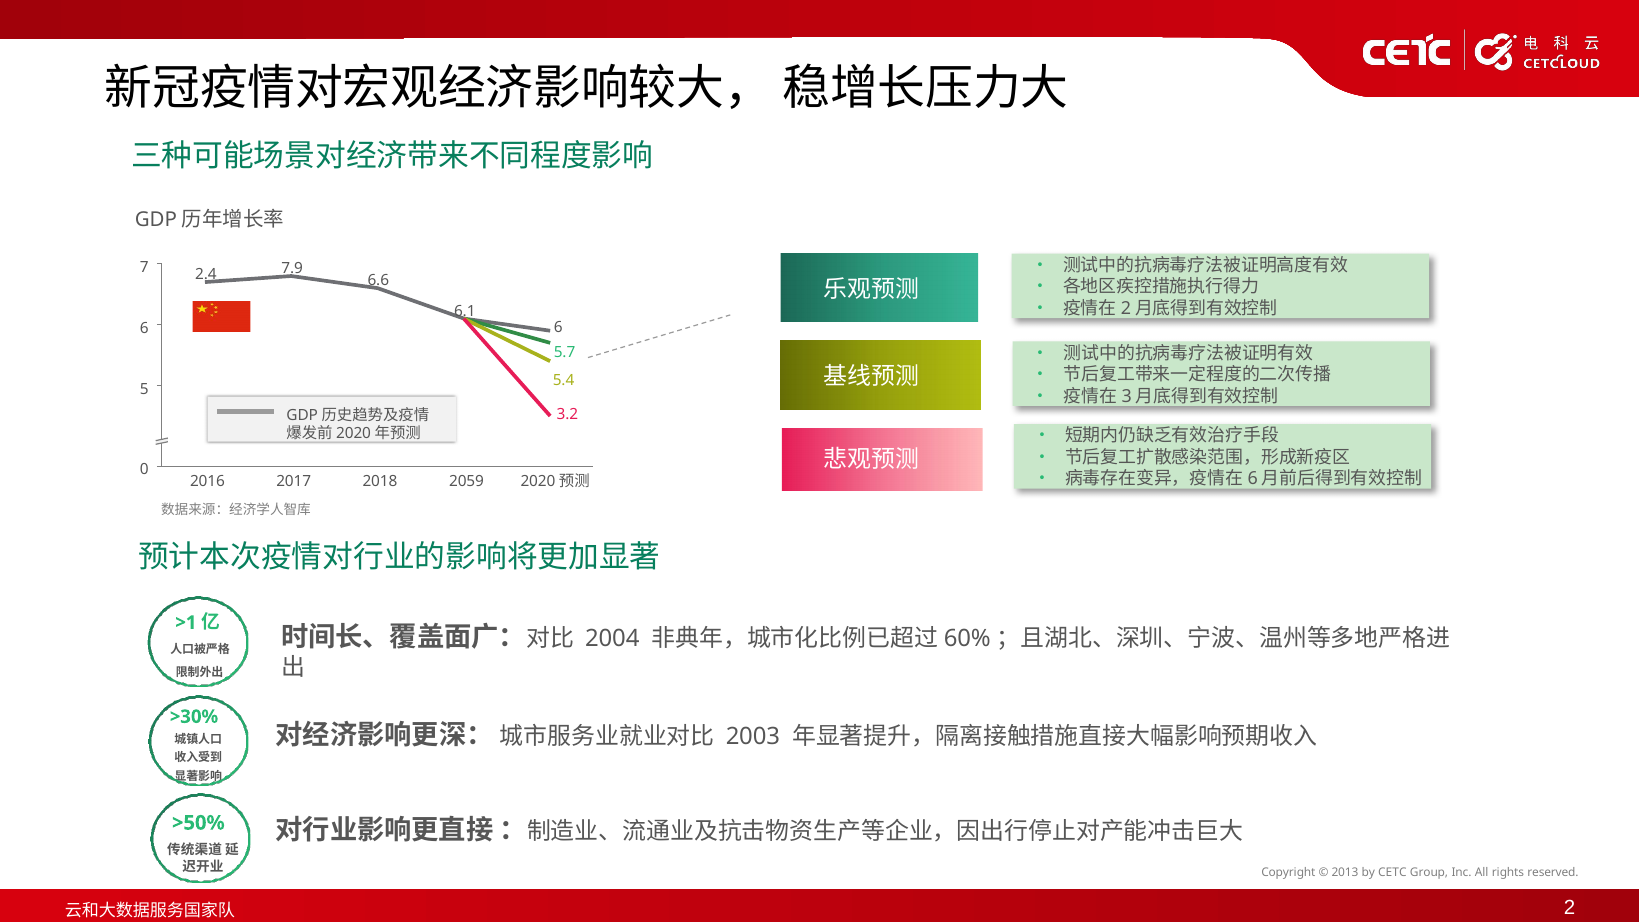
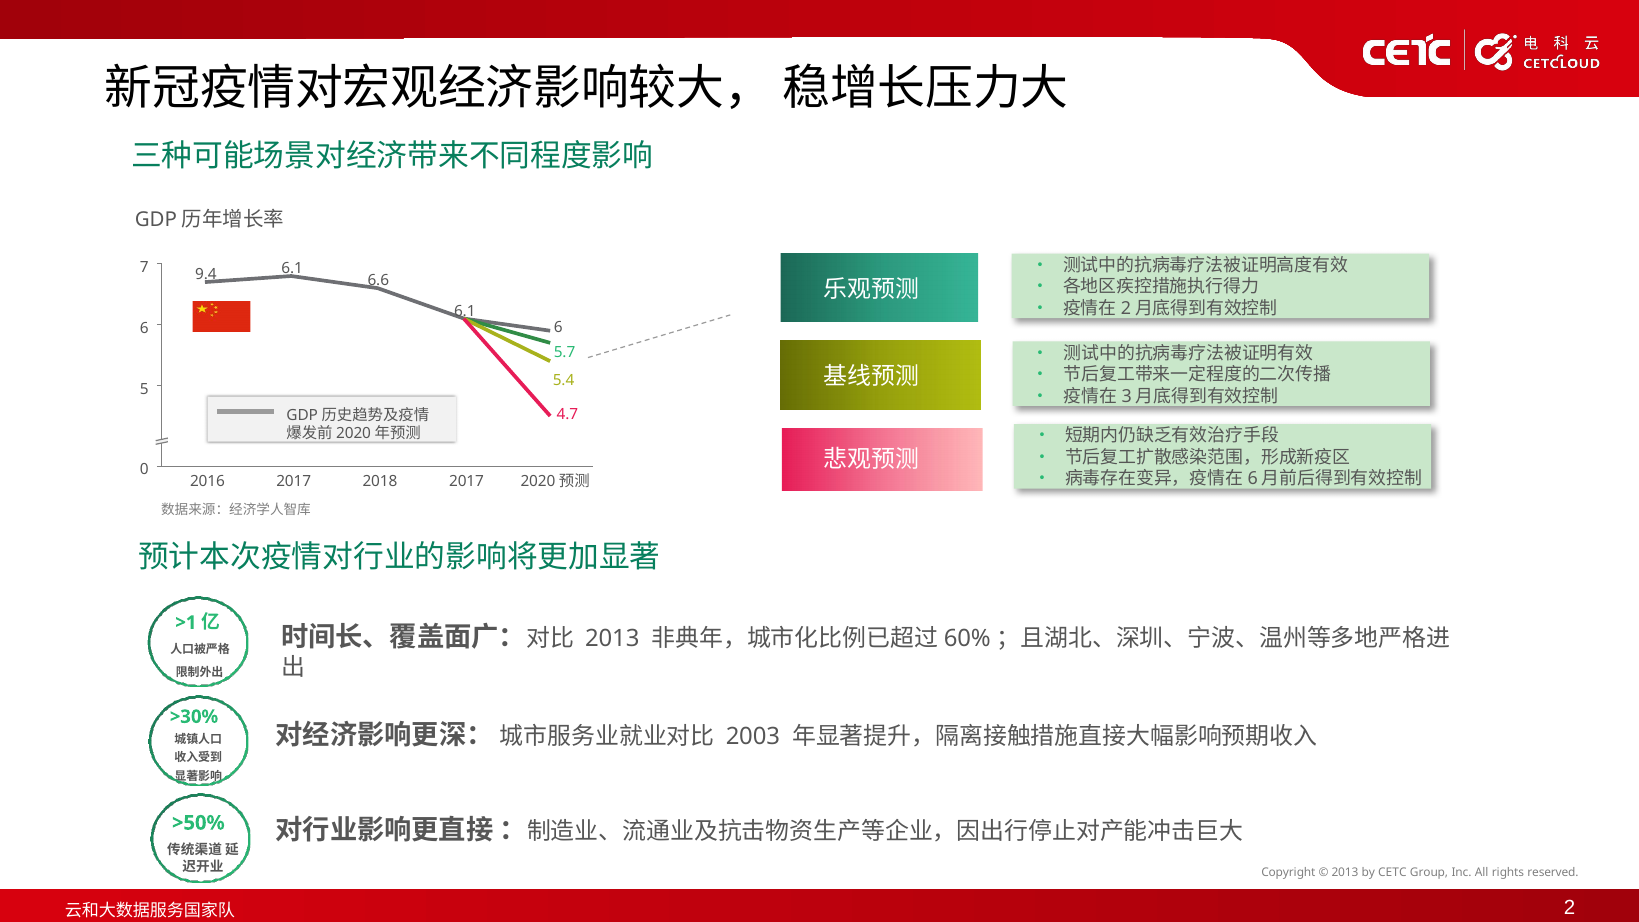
7.9: 7.9 -> 6.1 (292, 268)
2.4: 2.4 -> 9.4 (206, 274)
3.2: 3.2 -> 4.7 (567, 414)
2059: 2059 -> 2017 (467, 482)
2004: 2004 -> 2013 (612, 638)
